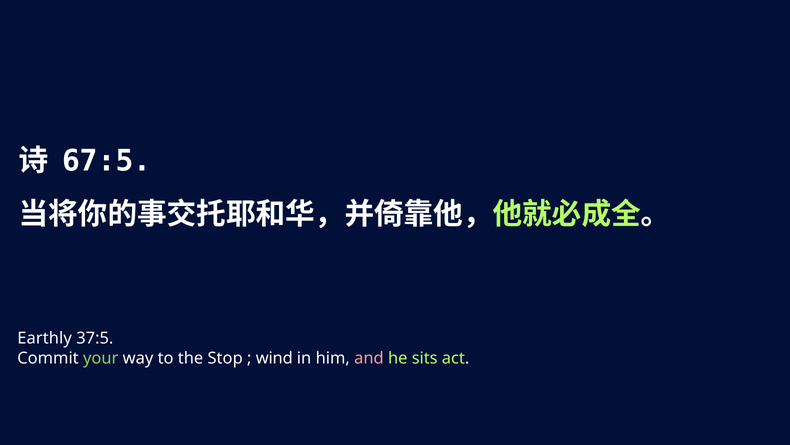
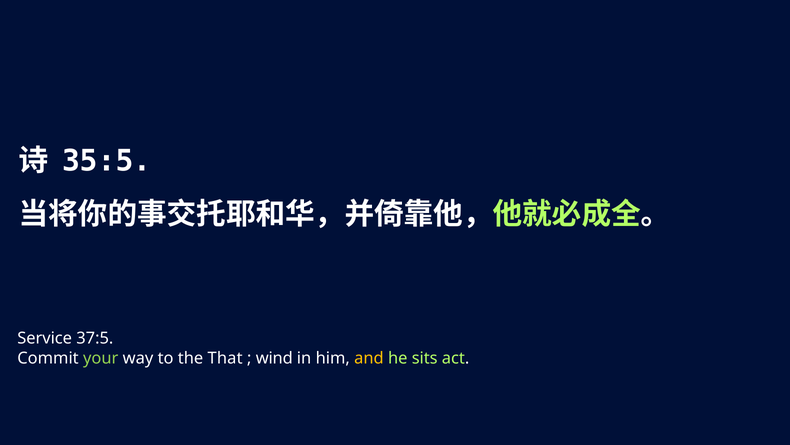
67:5: 67:5 -> 35:5 (107, 161)
Earthly: Earthly -> Service (45, 338)
Stop: Stop -> That (225, 358)
and colour: pink -> yellow (369, 358)
